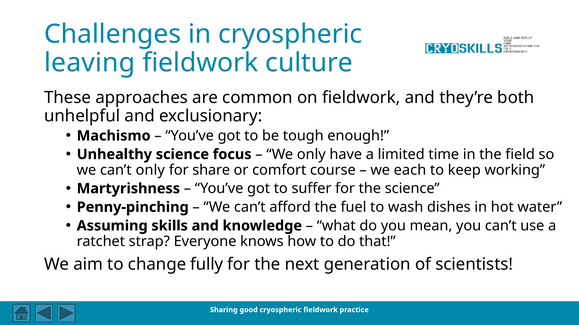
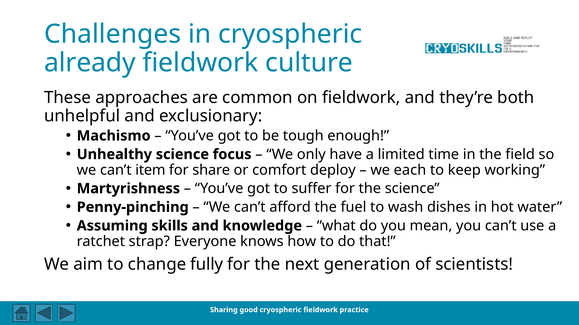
leaving: leaving -> already (90, 63)
can’t only: only -> item (150, 170)
course: course -> deploy (333, 170)
